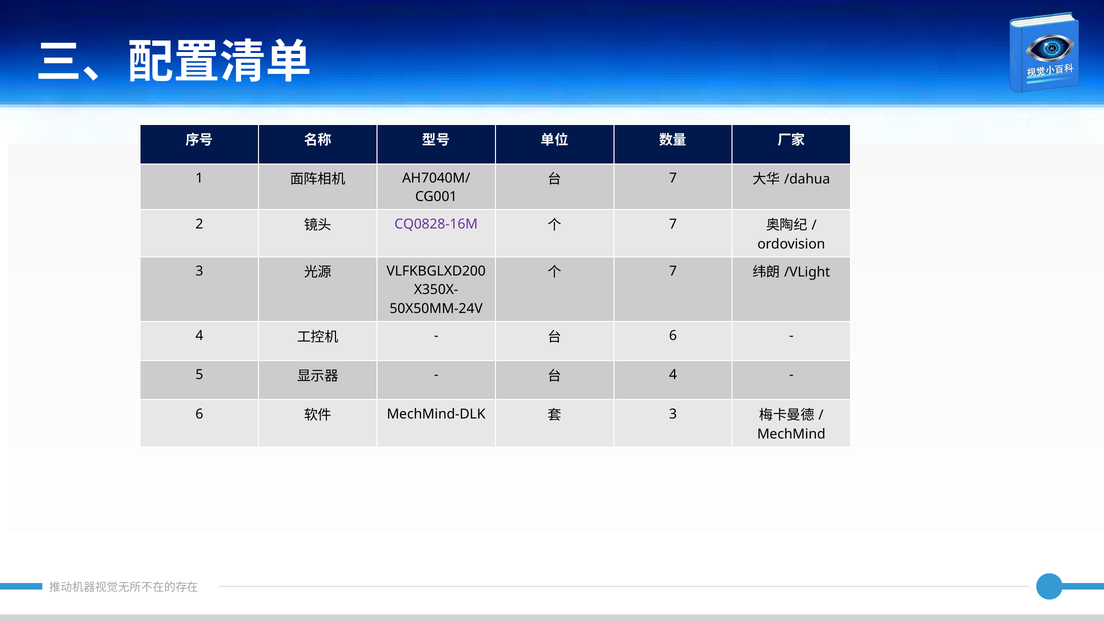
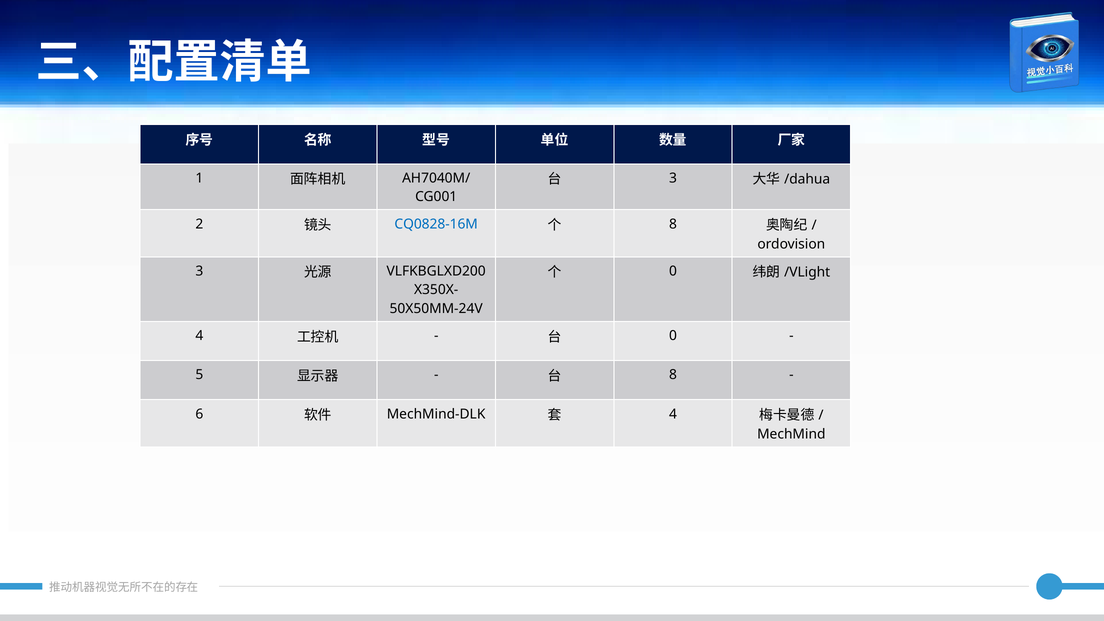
7: 7 -> 3 (673, 178)
CQ0828-16M colour: purple -> blue (436, 224)
7: 7 -> 8 (673, 224)
7: 7 -> 0 (673, 271)
6: 6 -> 0 (673, 336)
4: 4 -> 8 (673, 375)
3: 3 -> 4 (673, 414)
